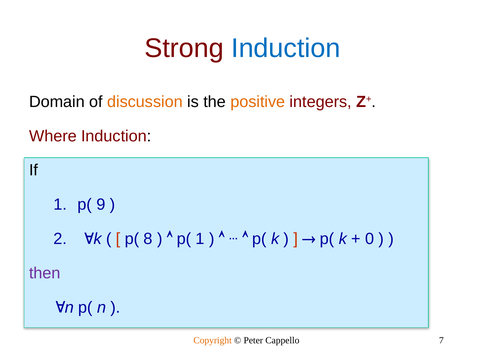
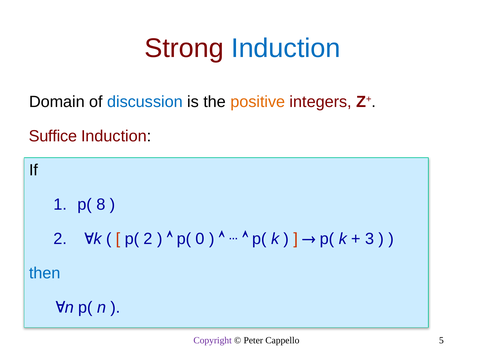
discussion colour: orange -> blue (145, 102)
Where: Where -> Suffice (53, 136)
9: 9 -> 8 (101, 204)
p( 8: 8 -> 2 (148, 239)
p( 1: 1 -> 0 (200, 239)
0: 0 -> 3 (370, 239)
then colour: purple -> blue (45, 273)
Copyright colour: orange -> purple (213, 340)
7: 7 -> 5 (441, 340)
